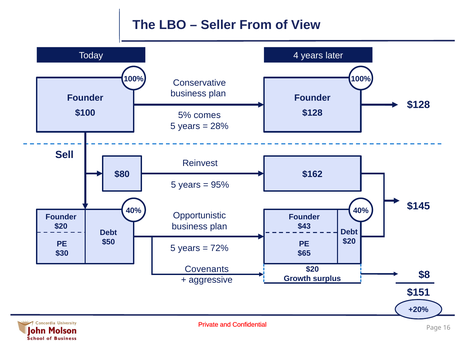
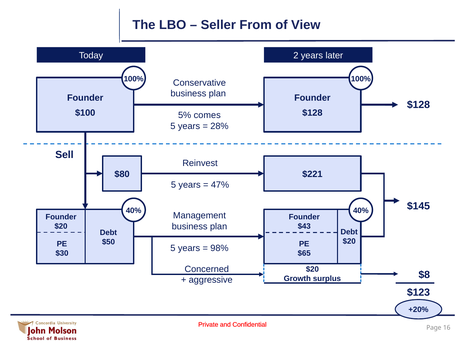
4: 4 -> 2 (296, 55)
$162: $162 -> $221 (312, 174)
95%: 95% -> 47% (220, 185)
Opportunistic: Opportunistic -> Management (199, 215)
72%: 72% -> 98% (219, 248)
Covenants: Covenants -> Concerned (207, 269)
$151: $151 -> $123 (419, 292)
